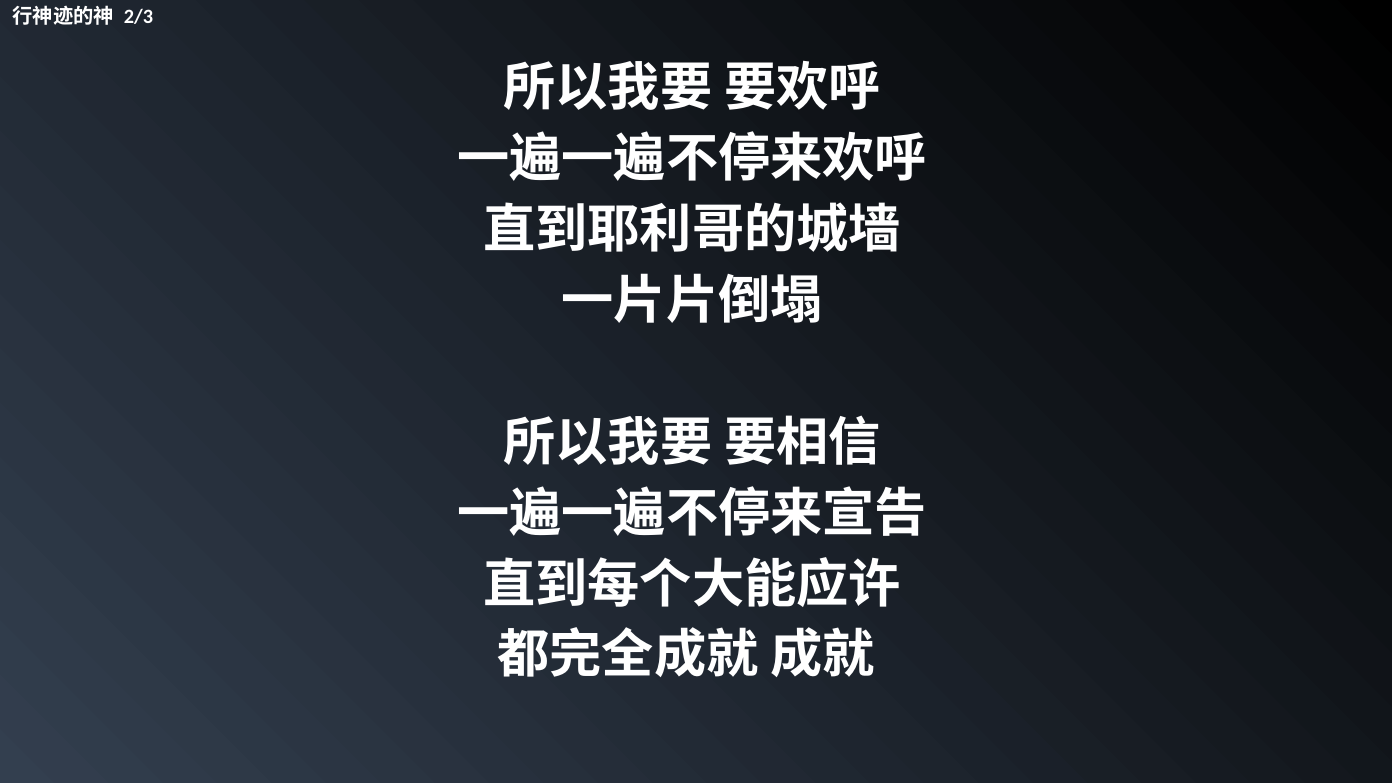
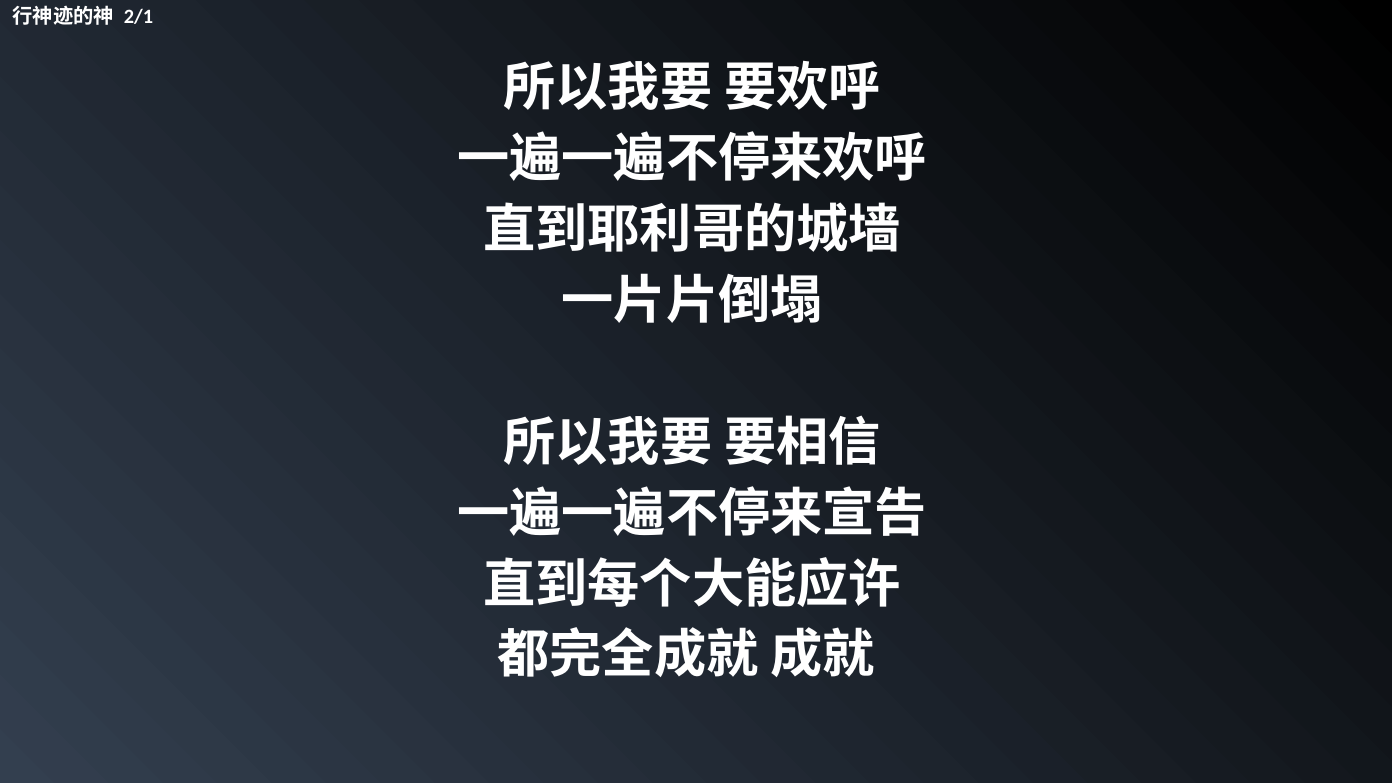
2/3: 2/3 -> 2/1 (138, 17)
